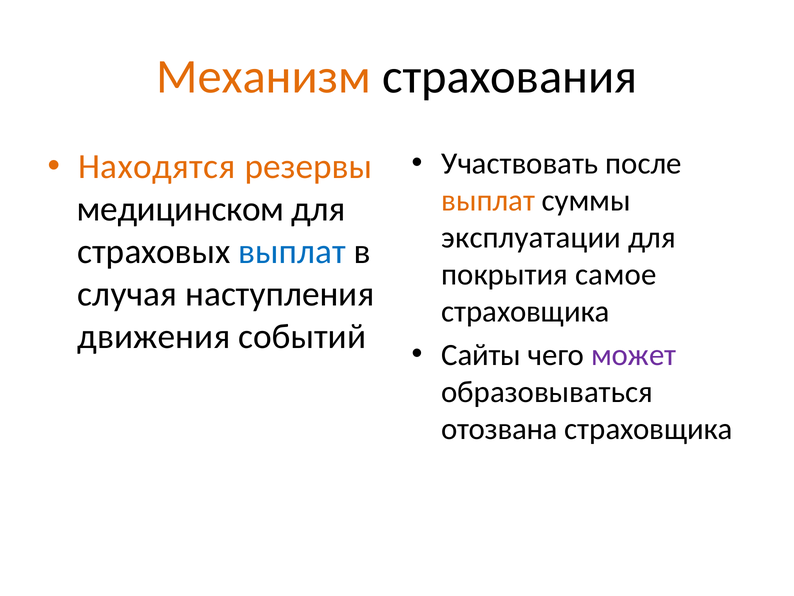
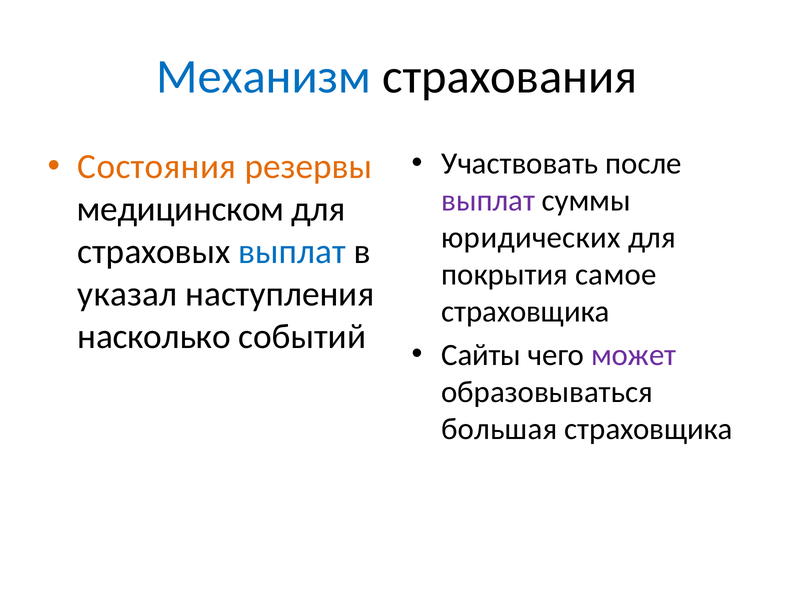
Механизм colour: orange -> blue (264, 77)
Находятся: Находятся -> Состояния (157, 167)
выплат colour: orange -> purple (488, 201)
эксплуатации: эксплуатации -> юридических (531, 238)
случая: случая -> указал (127, 294)
движения: движения -> насколько (154, 336)
отозвана: отозвана -> большая (499, 429)
